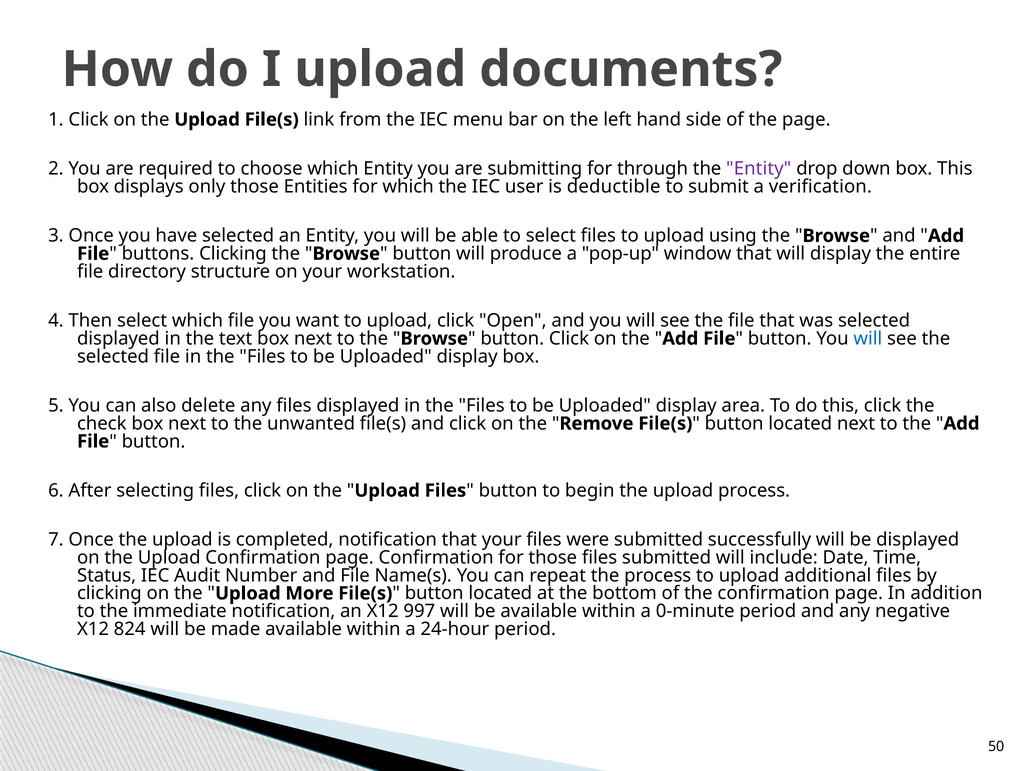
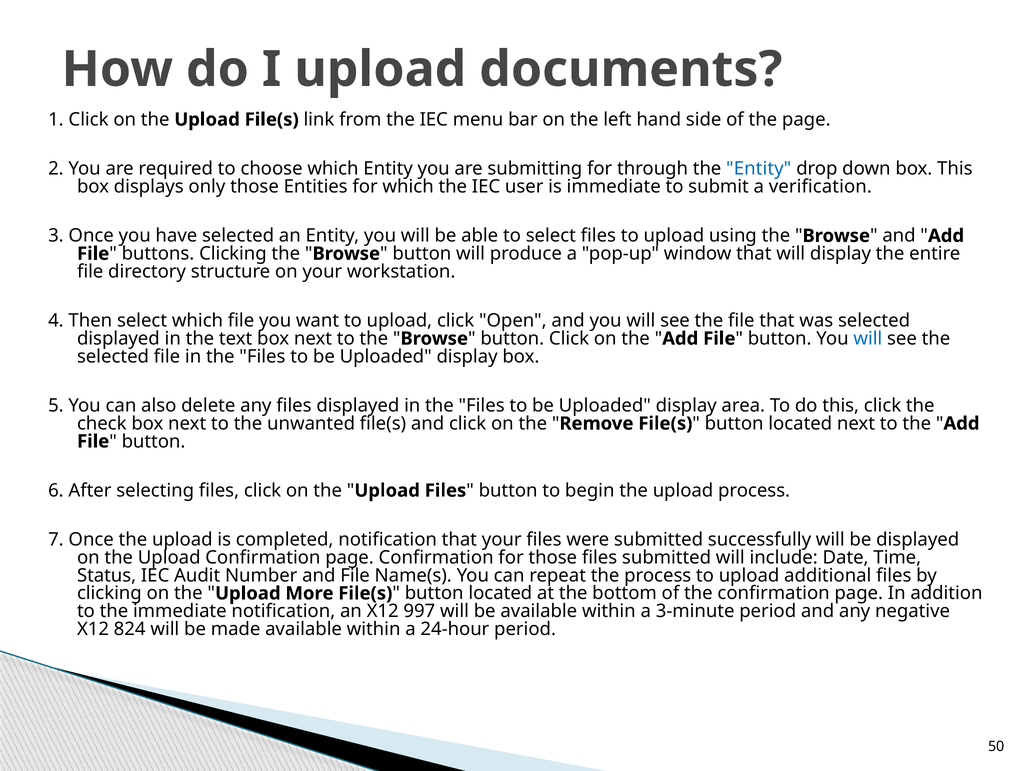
Entity colour: purple -> blue (759, 169)
is deductible: deductible -> immediate (614, 187)
0-minute: 0-minute -> 3-minute (695, 612)
